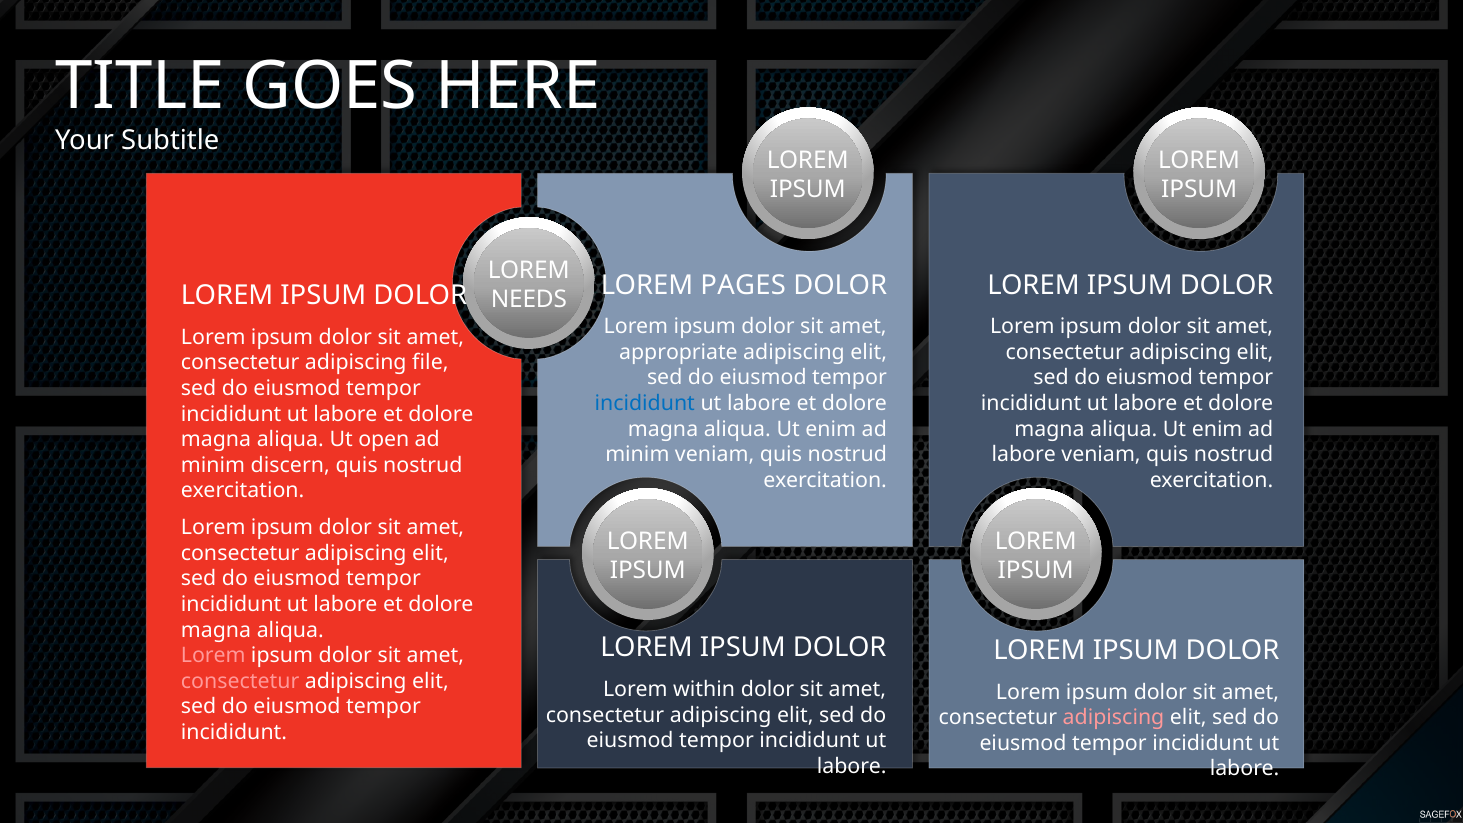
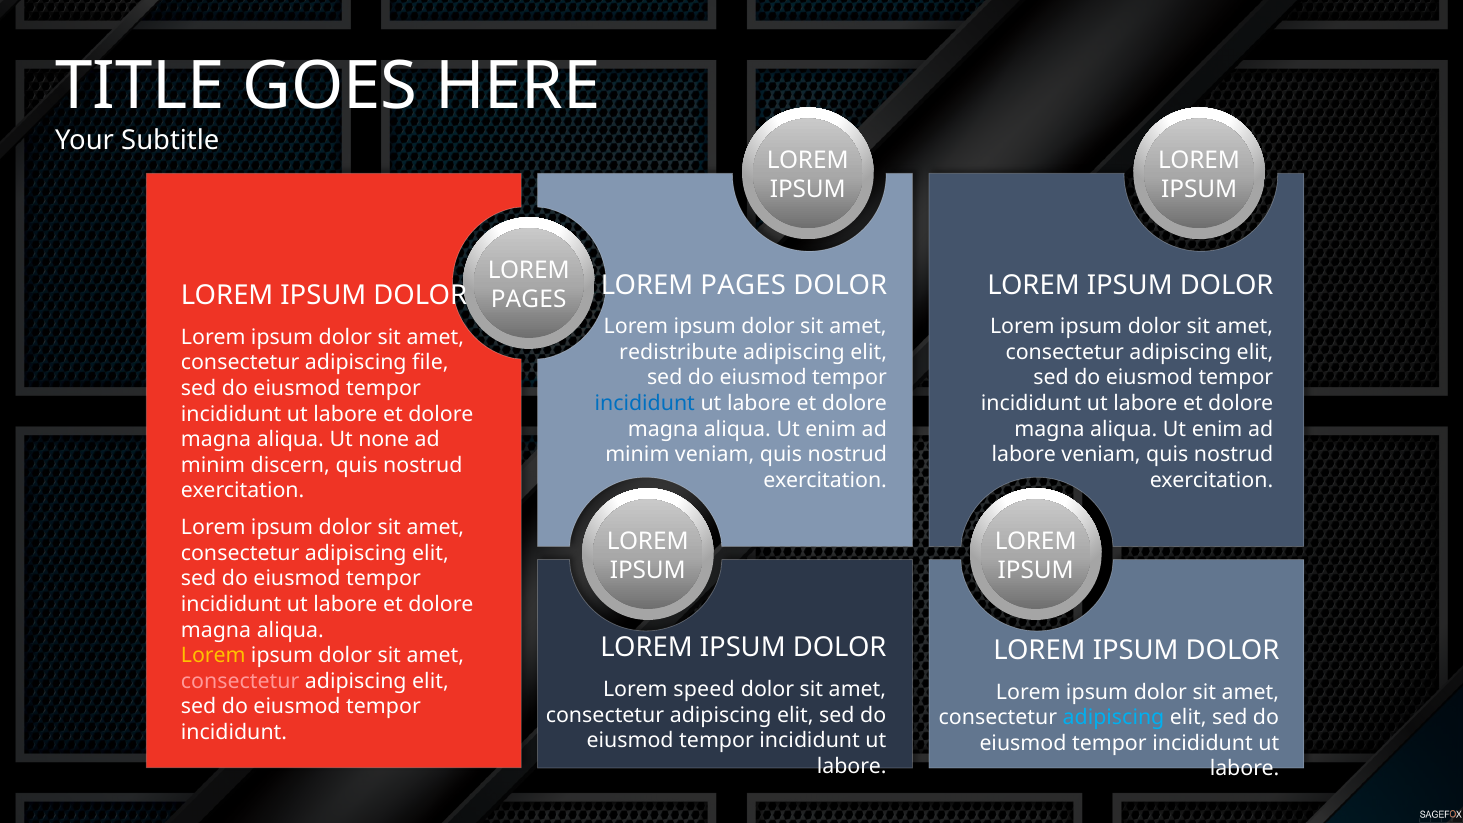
NEEDS: NEEDS -> PAGES (529, 299)
appropriate: appropriate -> redistribute (678, 352)
open: open -> none (384, 440)
Lorem colour: pink -> yellow (213, 656)
within: within -> speed (704, 689)
adipiscing colour: pink -> light blue (1114, 718)
